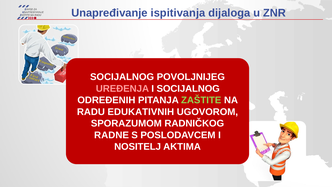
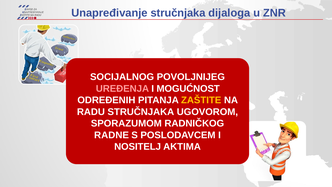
Unapređivanje ispitivanja: ispitivanja -> stručnjaka (178, 13)
I SOCIJALNOG: SOCIJALNOG -> MOGUĆNOST (188, 88)
ZAŠTITE colour: light green -> yellow (201, 100)
RADU EDUKATIVNIH: EDUKATIVNIH -> STRUČNJAKA (141, 112)
